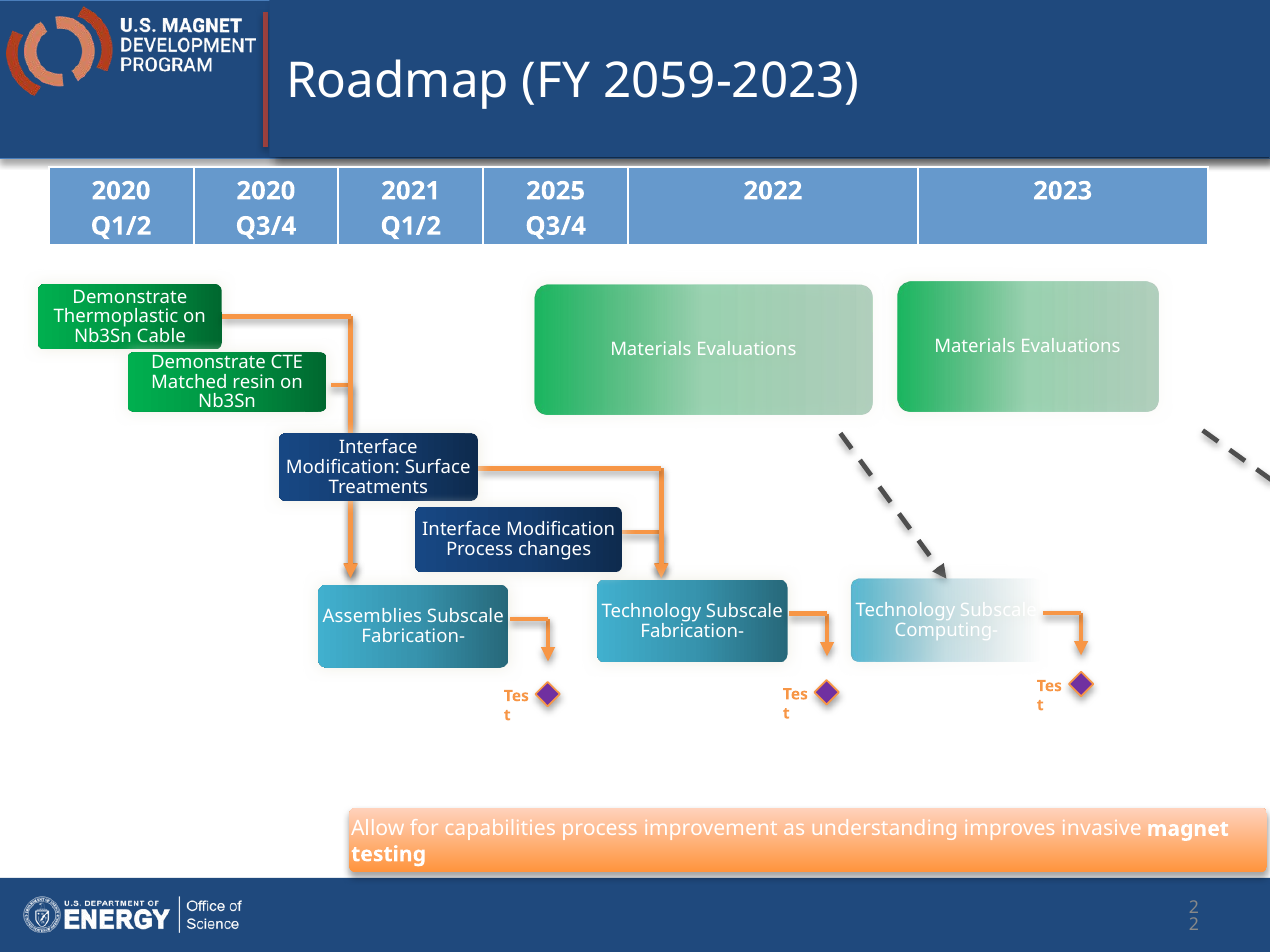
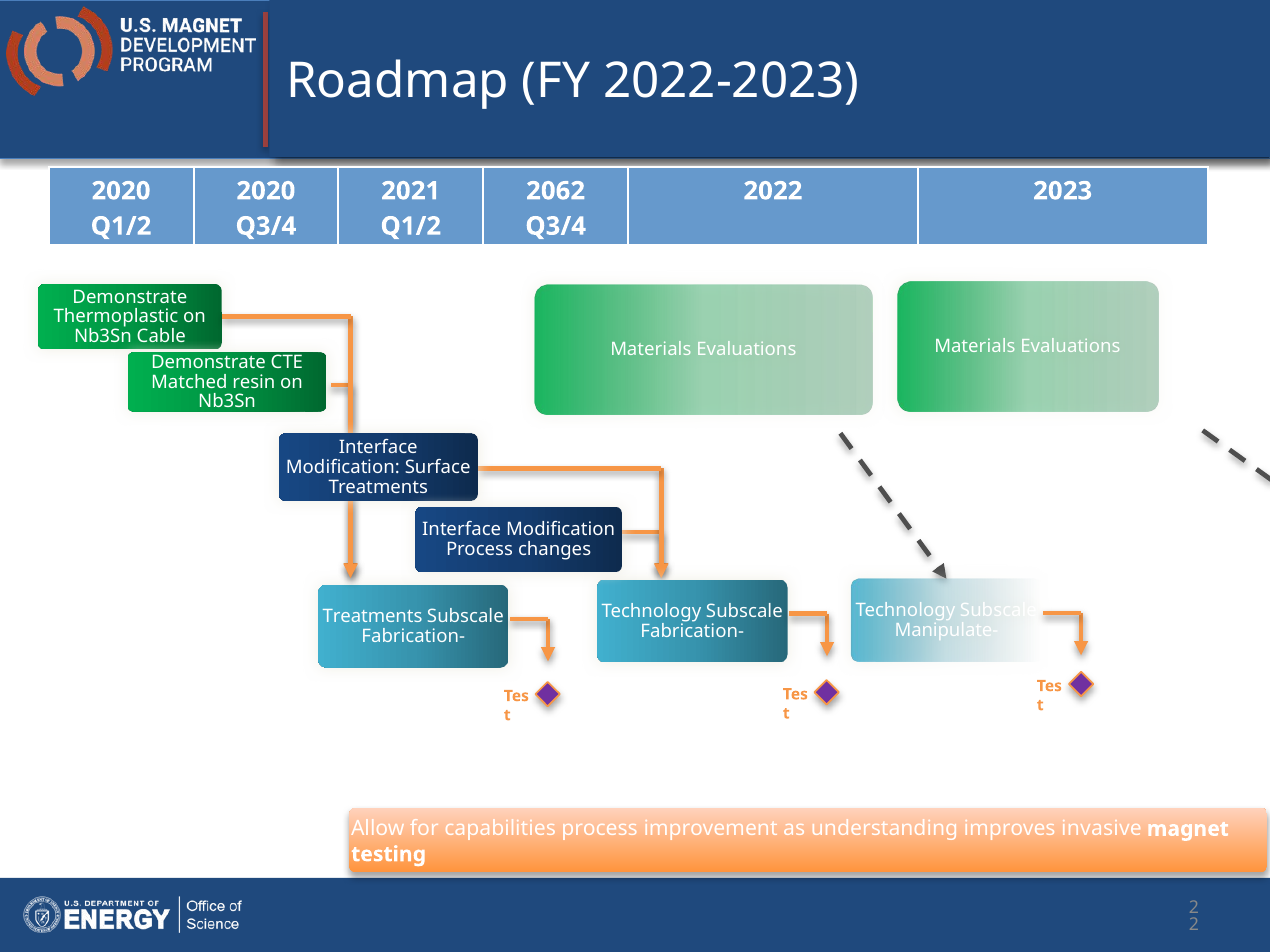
2059-2023: 2059-2023 -> 2022-2023 (731, 81)
2025: 2025 -> 2062 (556, 191)
Assemblies: Assemblies -> Treatments (372, 617)
Computing-: Computing- -> Manipulate- (946, 630)
